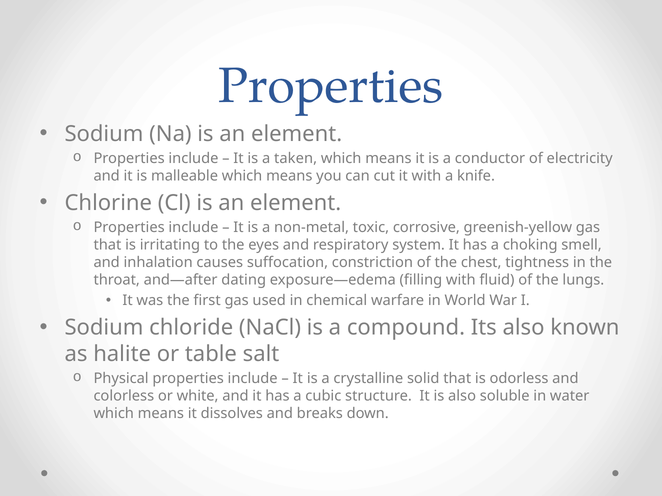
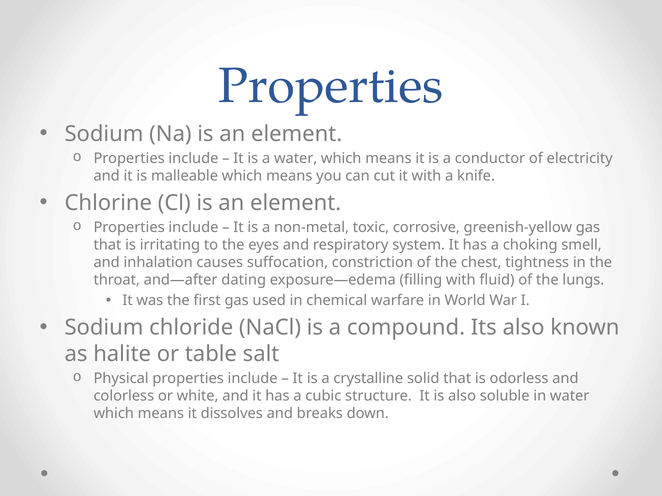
a taken: taken -> water (296, 158)
